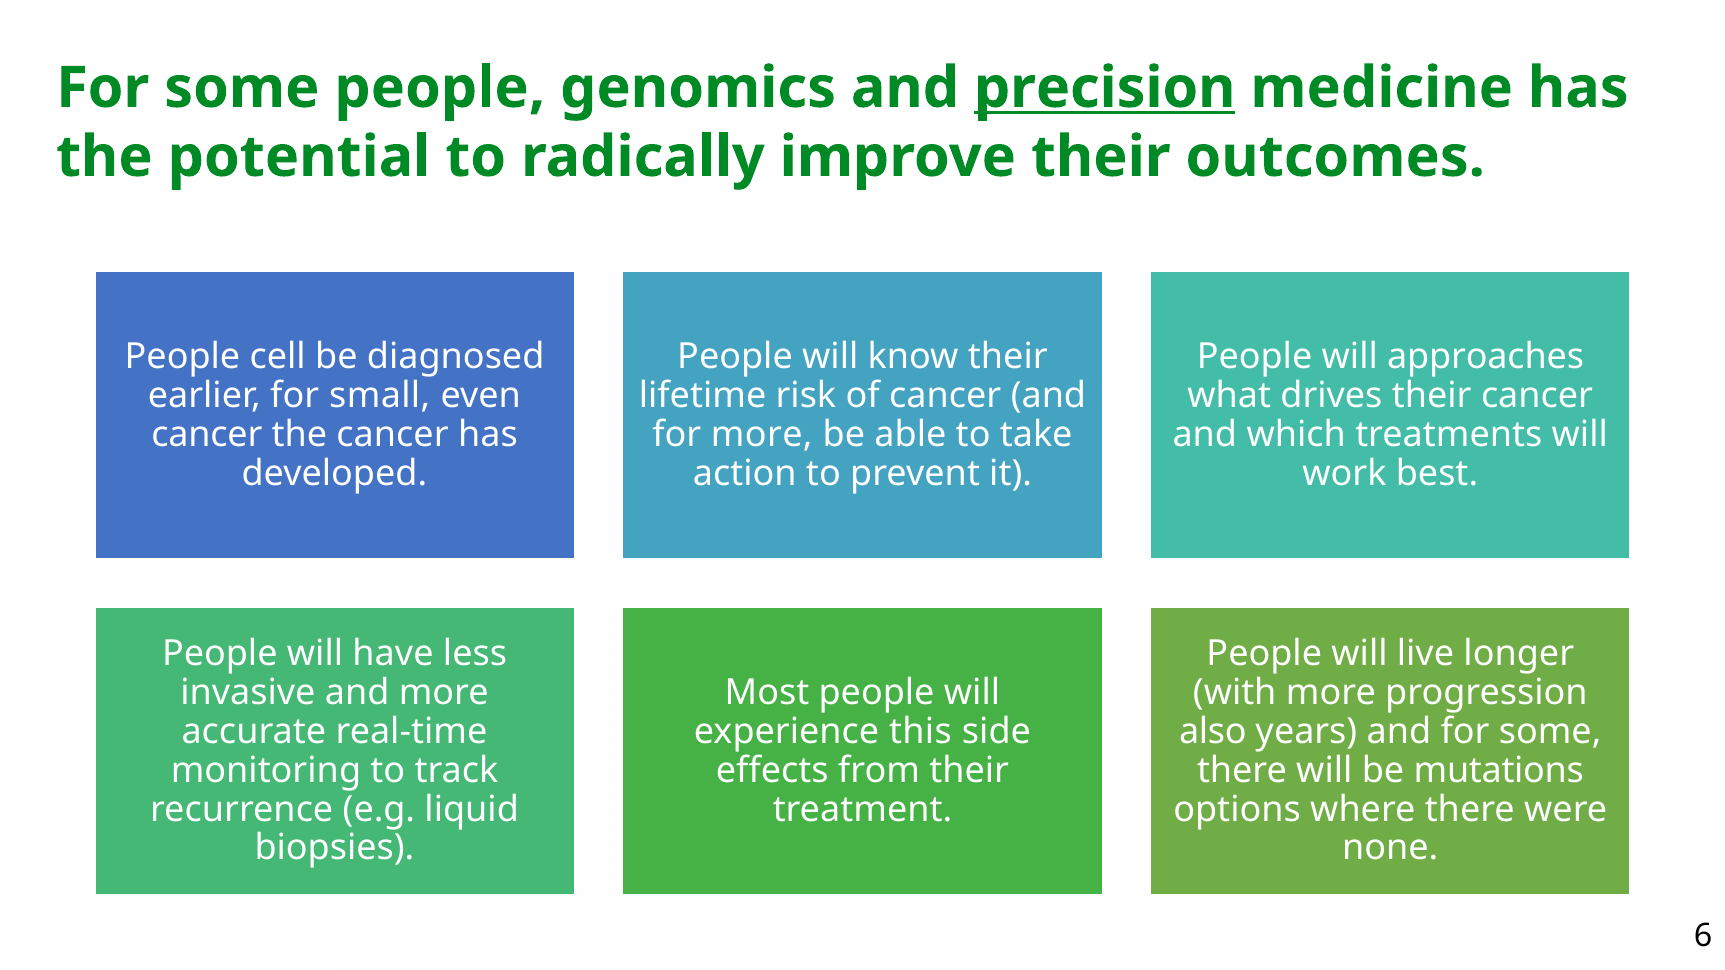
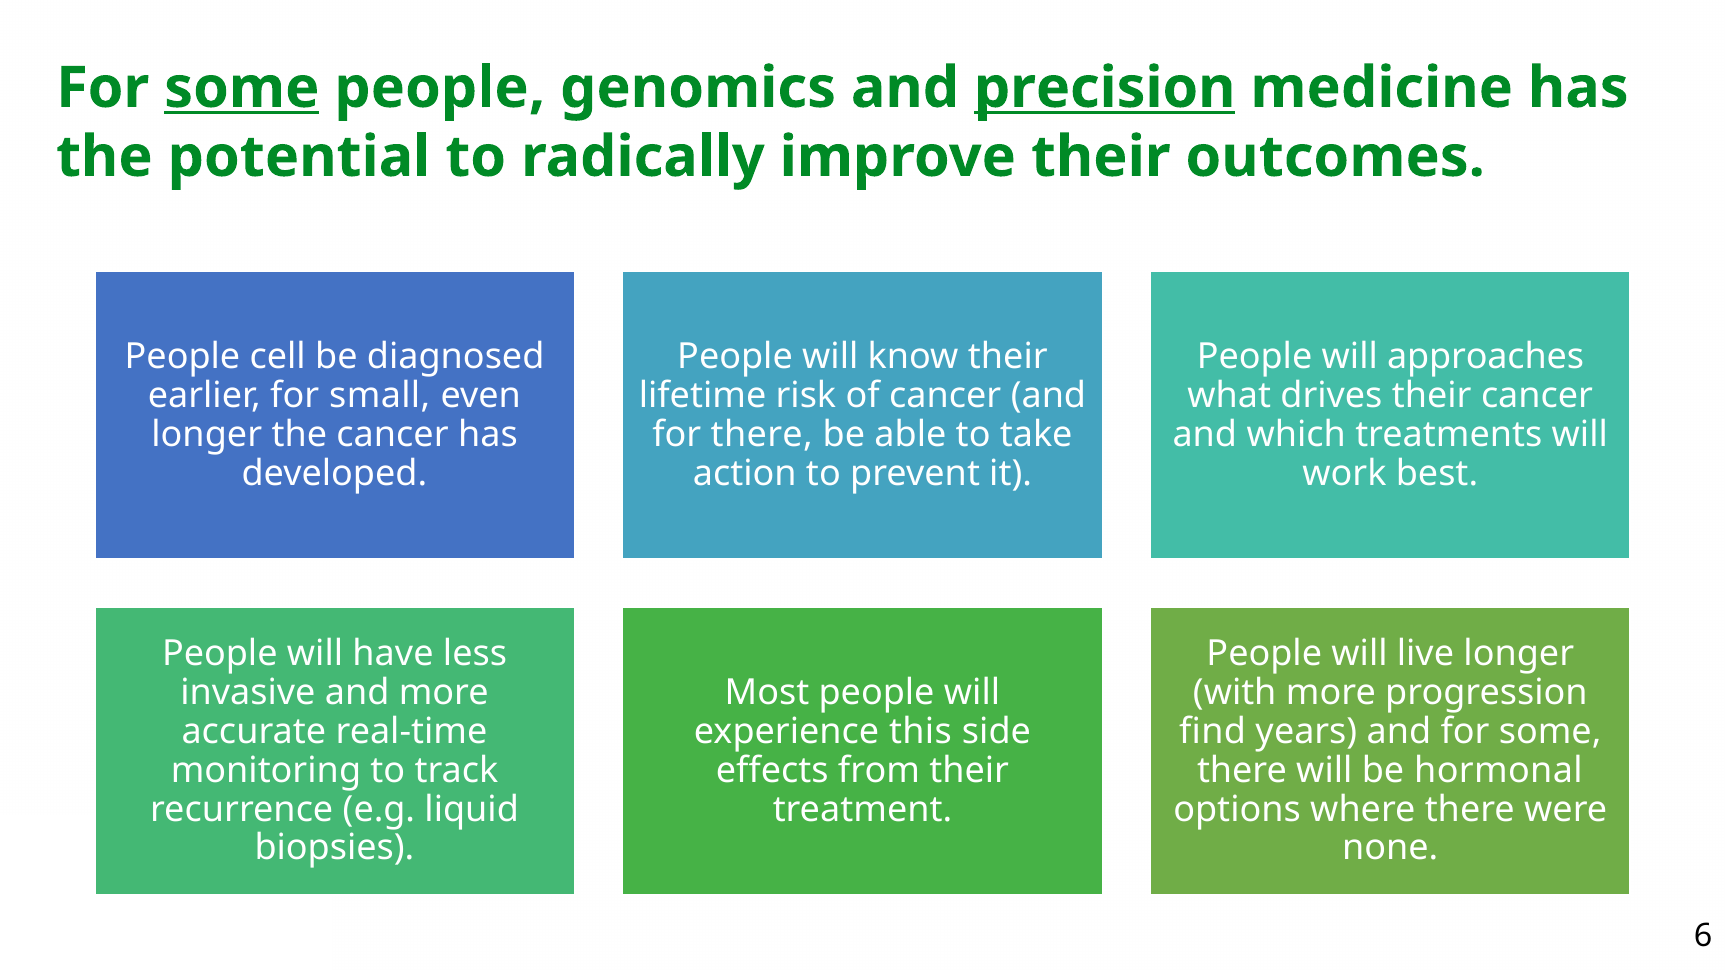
some underline: none -> present (242, 88)
cancer: cancer -> longer (207, 435)
for more: more -> there (762, 435)
also: also -> find (1213, 732)
mutations: mutations -> hormonal (1498, 771)
